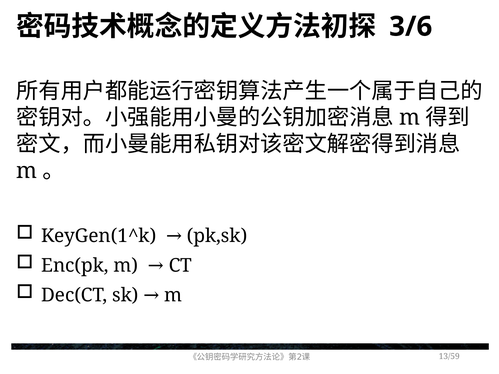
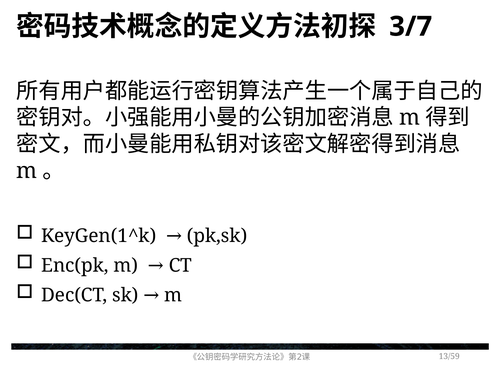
3/6: 3/6 -> 3/7 (411, 27)
